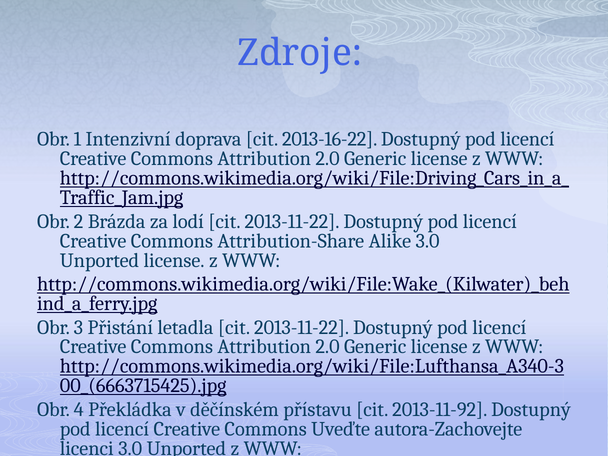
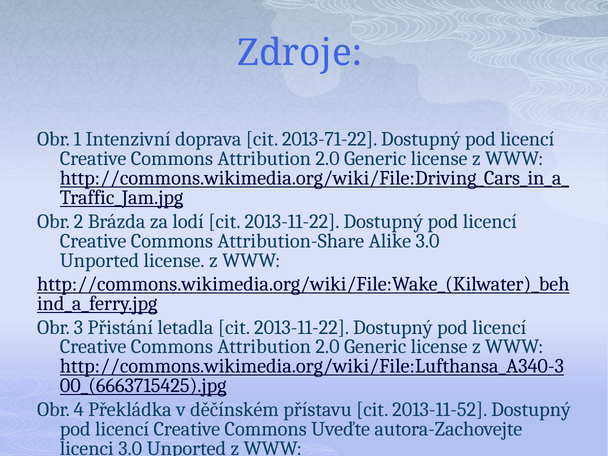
2013-16-22: 2013-16-22 -> 2013-71-22 (330, 139)
2013-11-92: 2013-11-92 -> 2013-11-52 (440, 409)
